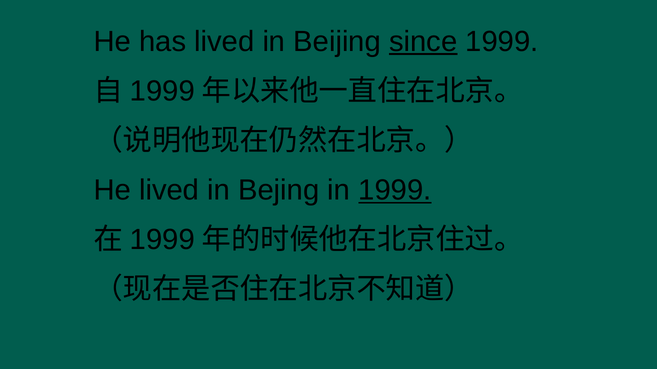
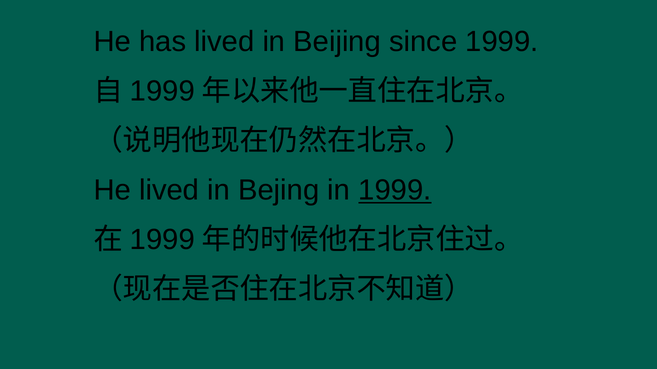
since underline: present -> none (423, 42)
